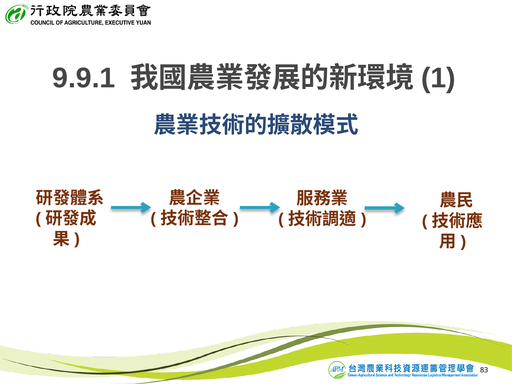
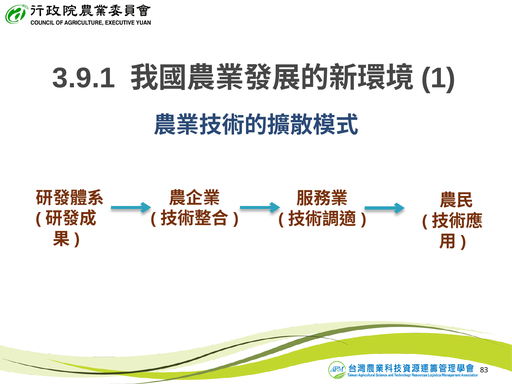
9.9.1: 9.9.1 -> 3.9.1 (84, 78)
